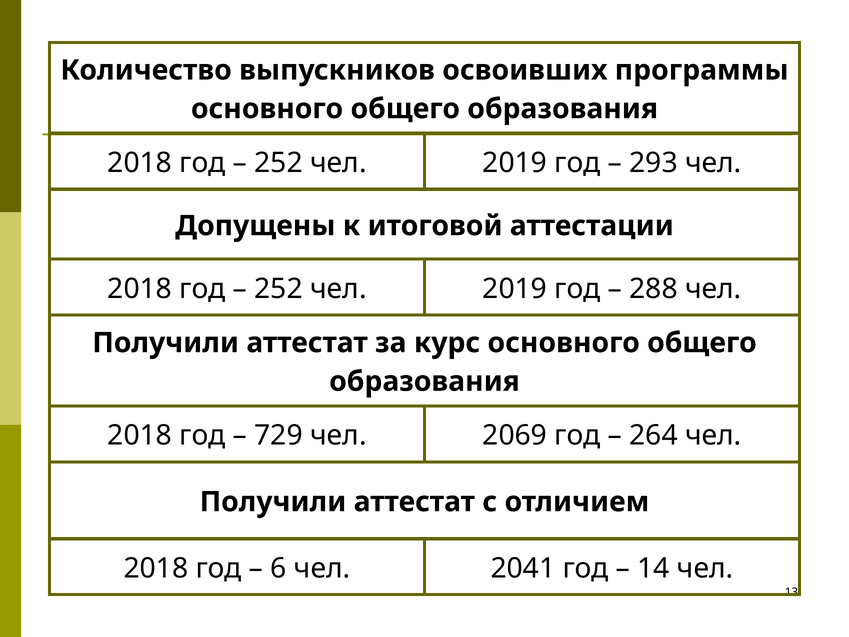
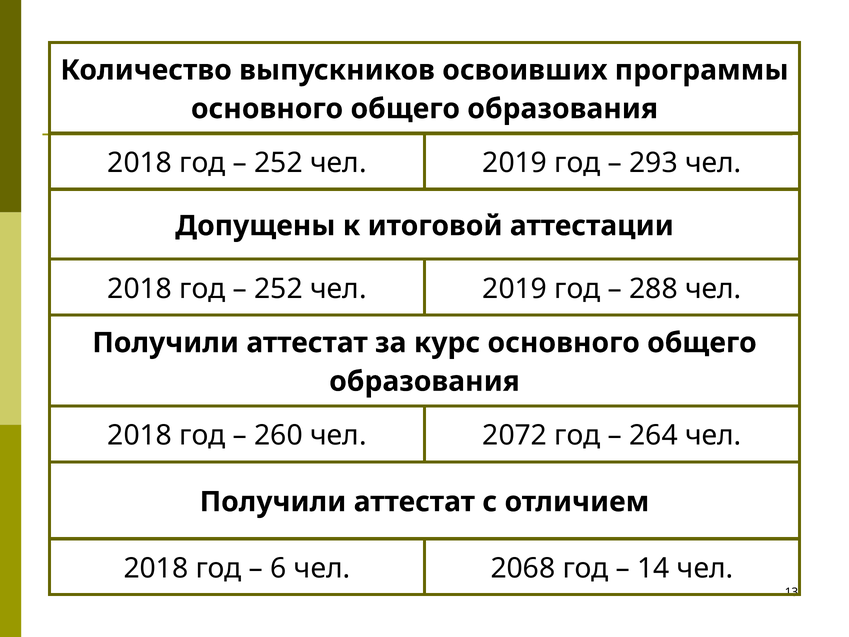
729: 729 -> 260 (279, 435)
2069: 2069 -> 2072 (515, 435)
2041: 2041 -> 2068 (523, 568)
